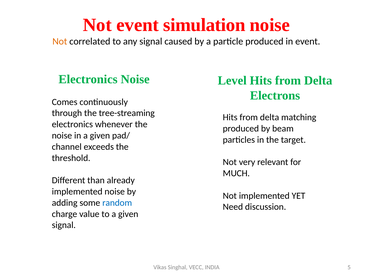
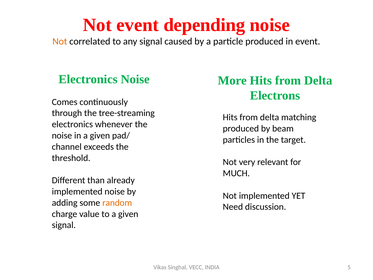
simulation: simulation -> depending (204, 25)
Level: Level -> More (232, 80)
random colour: blue -> orange (117, 203)
